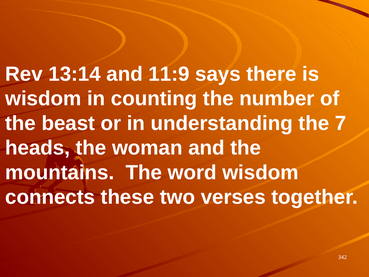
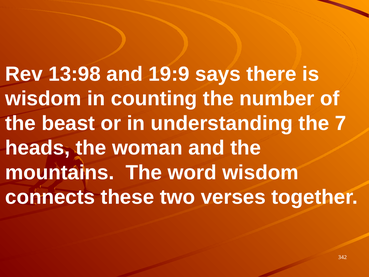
13:14: 13:14 -> 13:98 (75, 74)
11:9: 11:9 -> 19:9 (169, 74)
